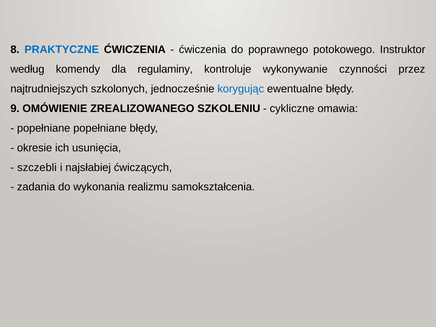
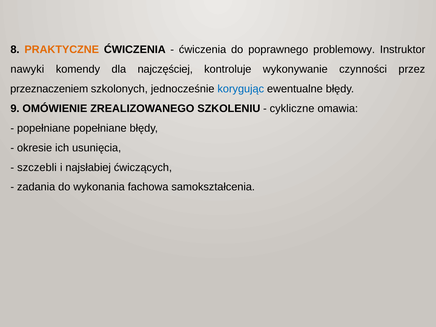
PRAKTYCZNE colour: blue -> orange (62, 50)
potokowego: potokowego -> problemowy (344, 50)
według: według -> nawyki (27, 69)
regulaminy: regulaminy -> najczęściej (165, 69)
najtrudniejszych: najtrudniejszych -> przeznaczeniem (49, 89)
realizmu: realizmu -> fachowa (148, 187)
